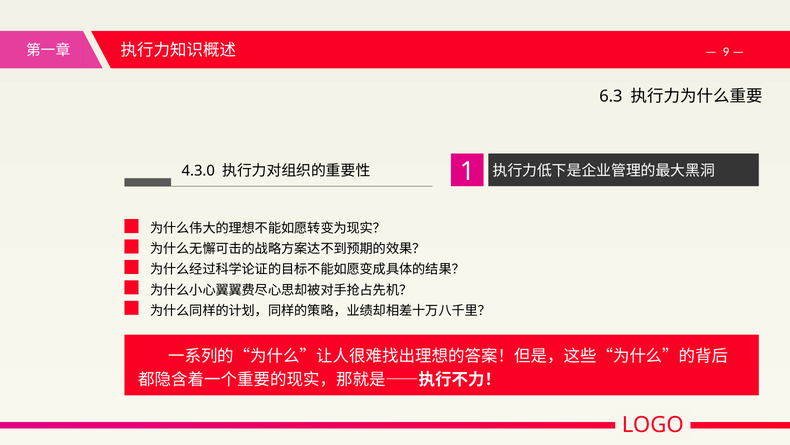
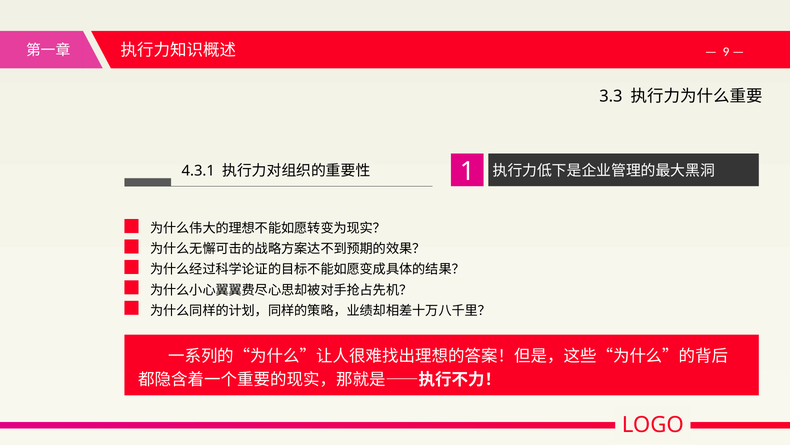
6.3: 6.3 -> 3.3 (611, 96)
4.3.0: 4.3.0 -> 4.3.1 (198, 171)
